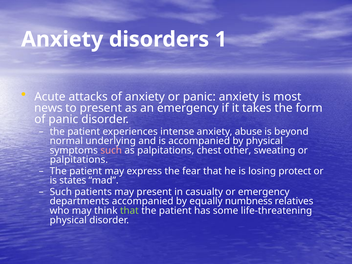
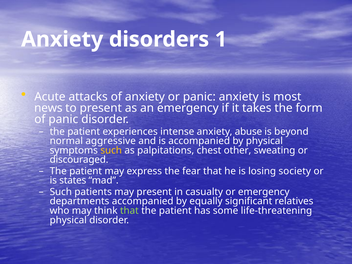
underlying: underlying -> aggressive (111, 141)
such colour: pink -> yellow (111, 150)
palpitations: palpitations -> discouraged (79, 160)
protect: protect -> society (295, 171)
numbness: numbness -> significant (249, 201)
